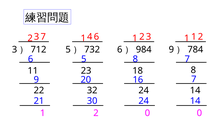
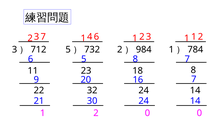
6: 6 -> 2 (120, 49)
9: 9 -> 1 (171, 49)
